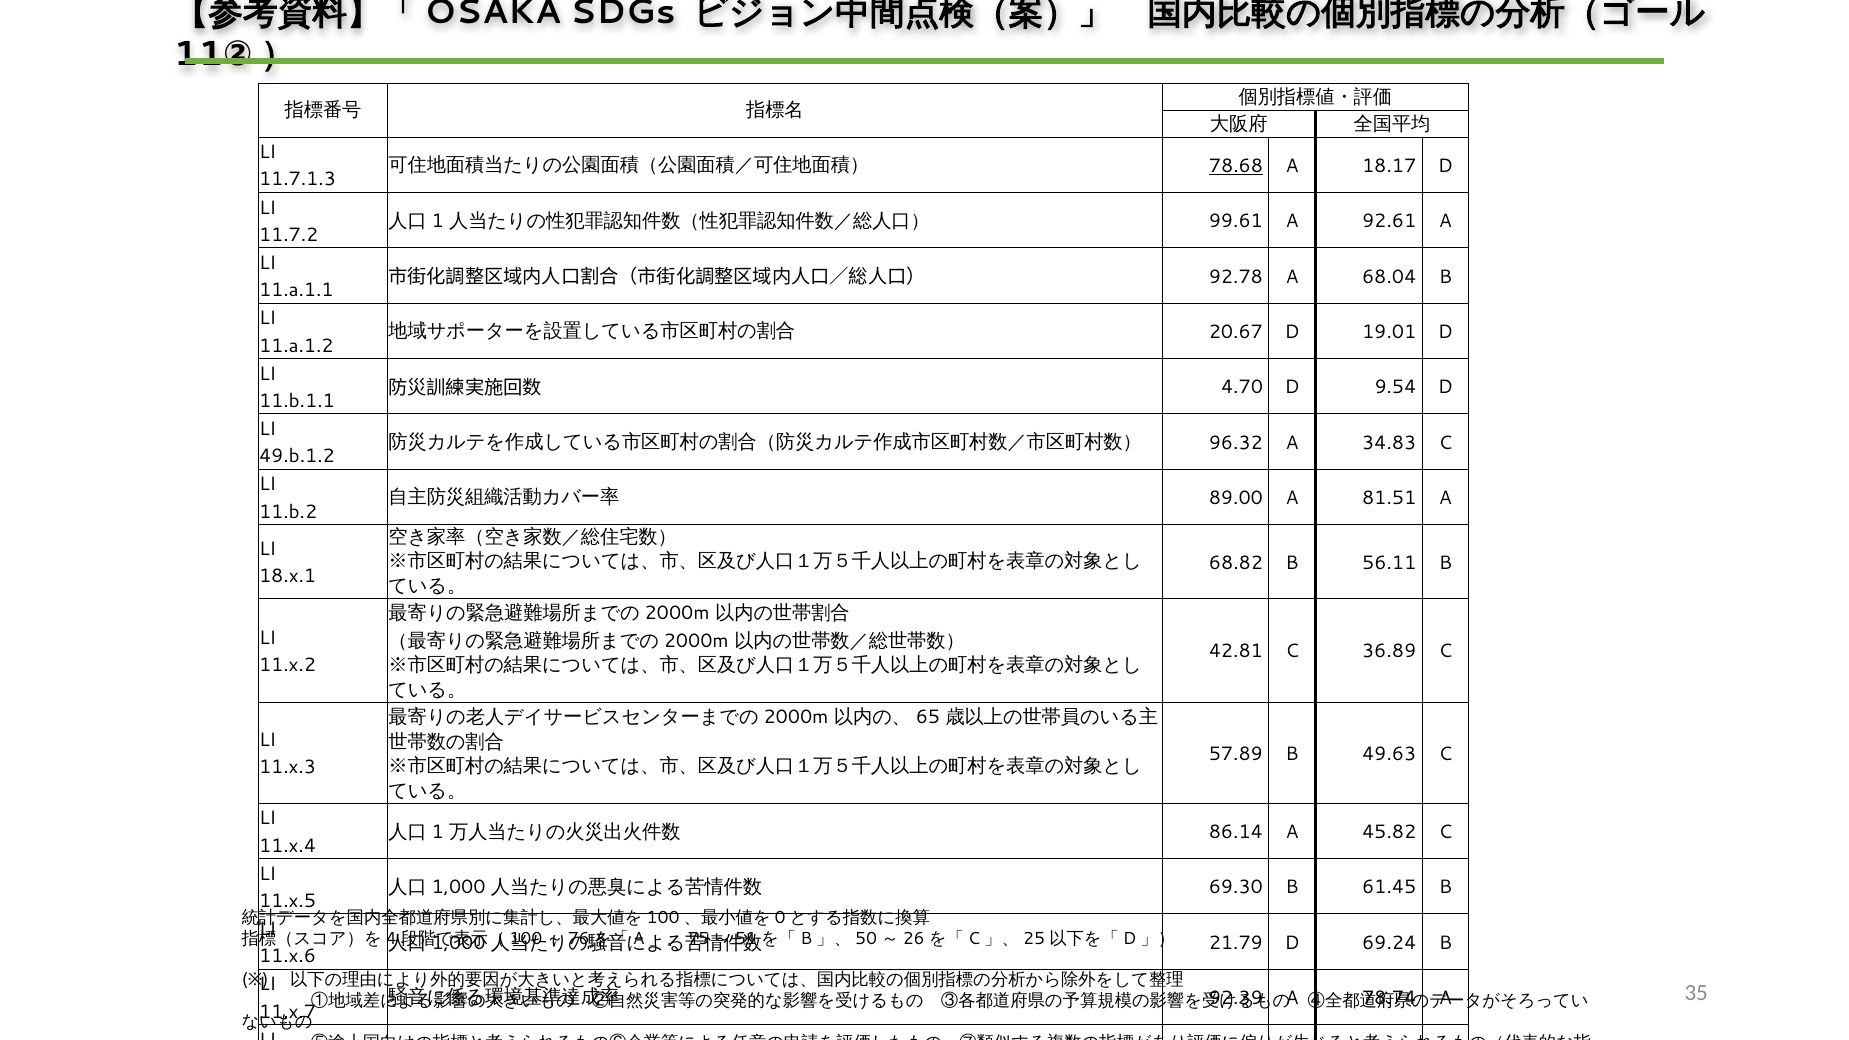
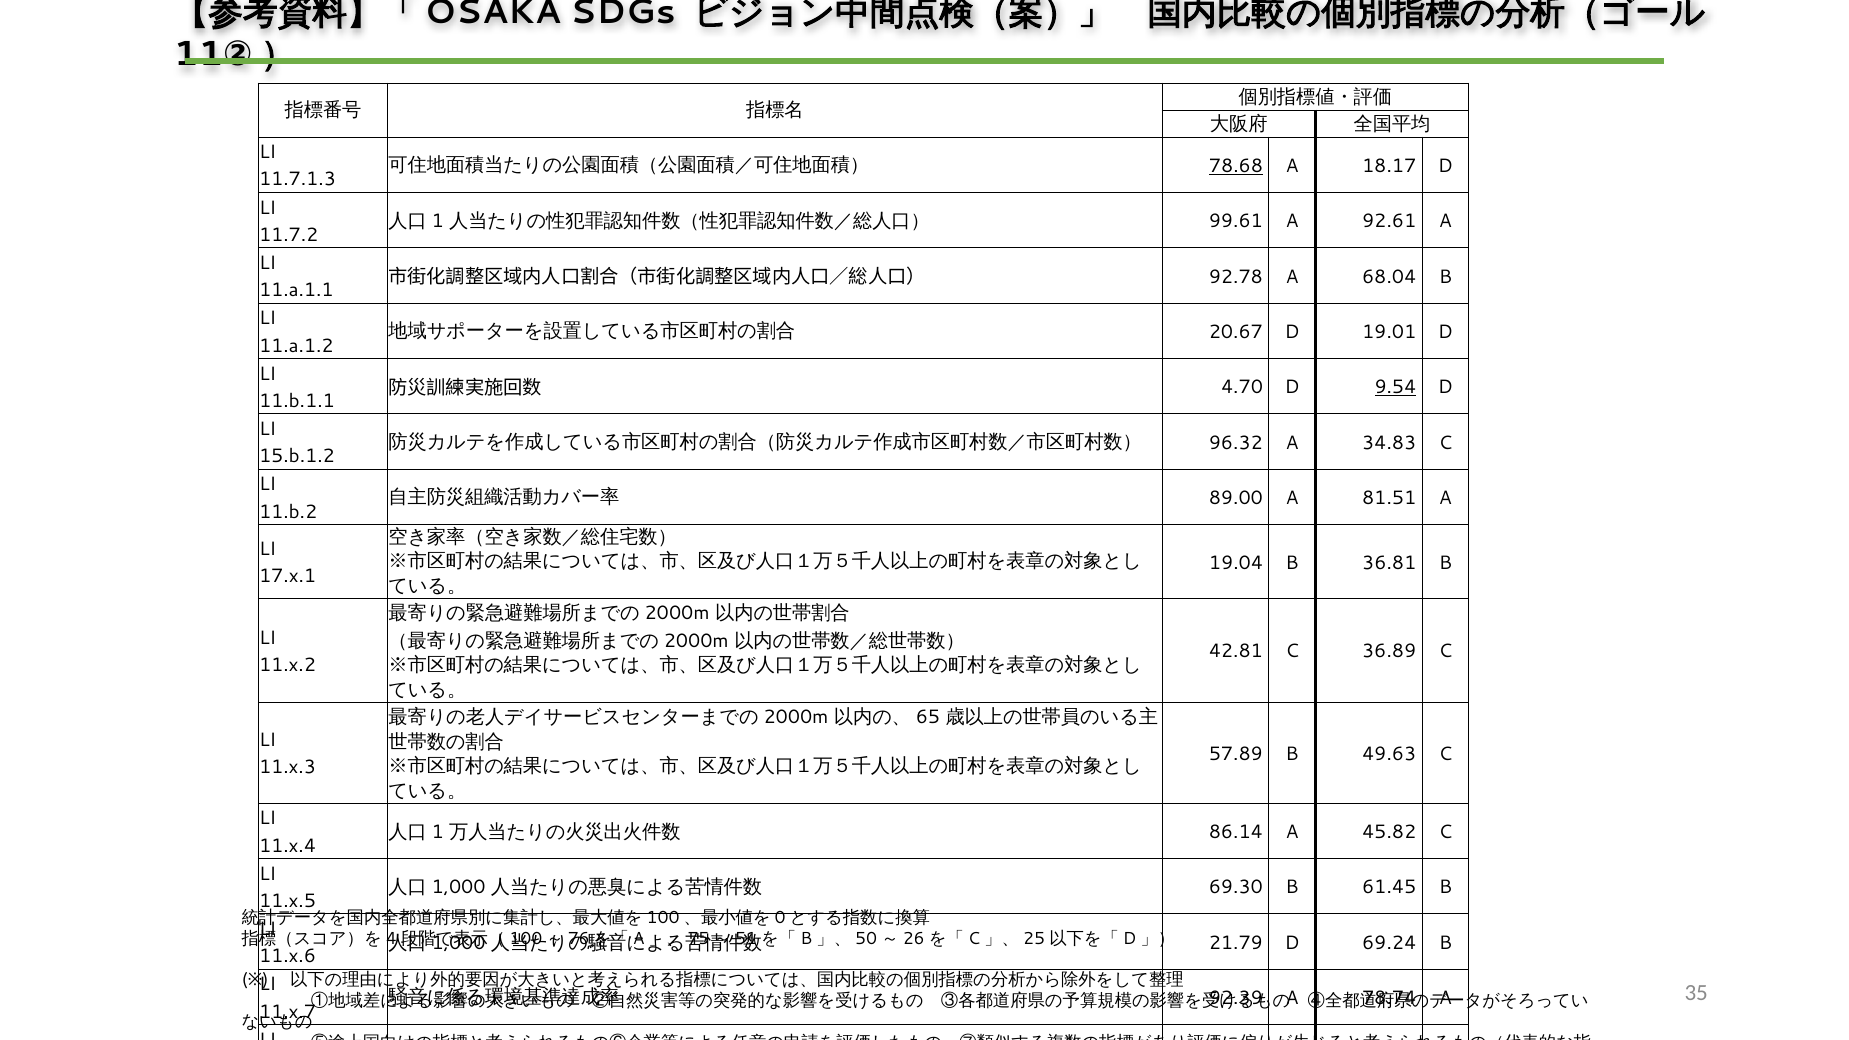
9.54 underline: none -> present (1395, 387)
49.b.1.2: 49.b.1.2 -> 15.b.1.2 (297, 456)
68.82: 68.82 -> 19.04 (1236, 563)
56.11: 56.11 -> 36.81 (1389, 563)
18.x.1: 18.x.1 -> 17.x.1 (288, 576)
